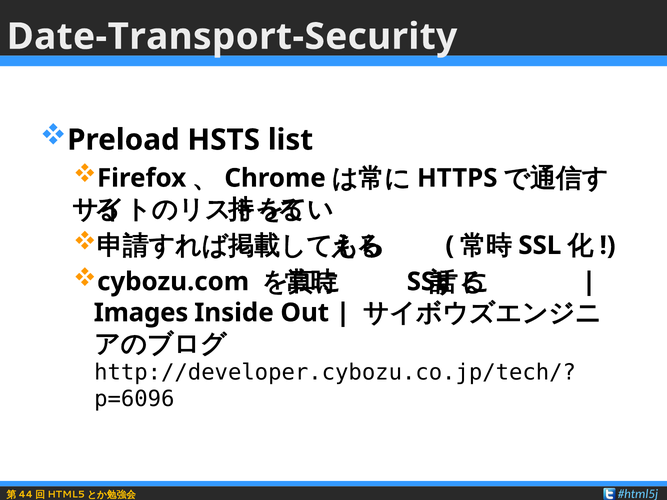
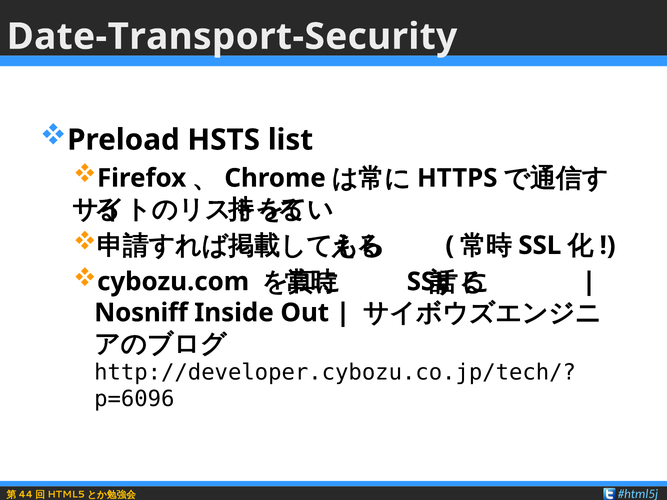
Images: Images -> Nosniff (141, 313)
